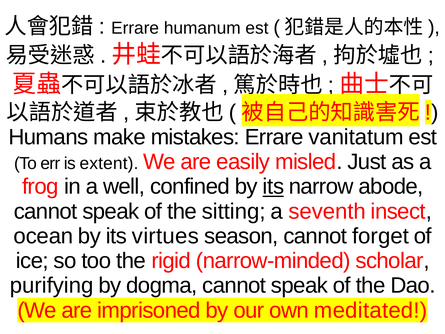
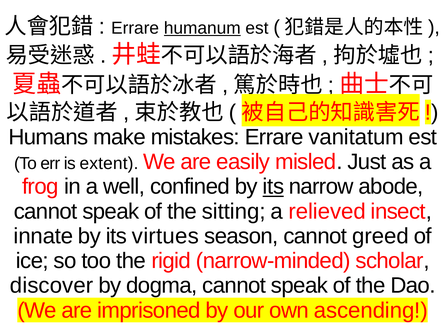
humanum underline: none -> present (202, 28)
seventh: seventh -> relieved (327, 211)
ocean: ocean -> innate (43, 236)
forget: forget -> greed (381, 236)
purifying: purifying -> discover (52, 285)
meditated: meditated -> ascending (371, 310)
